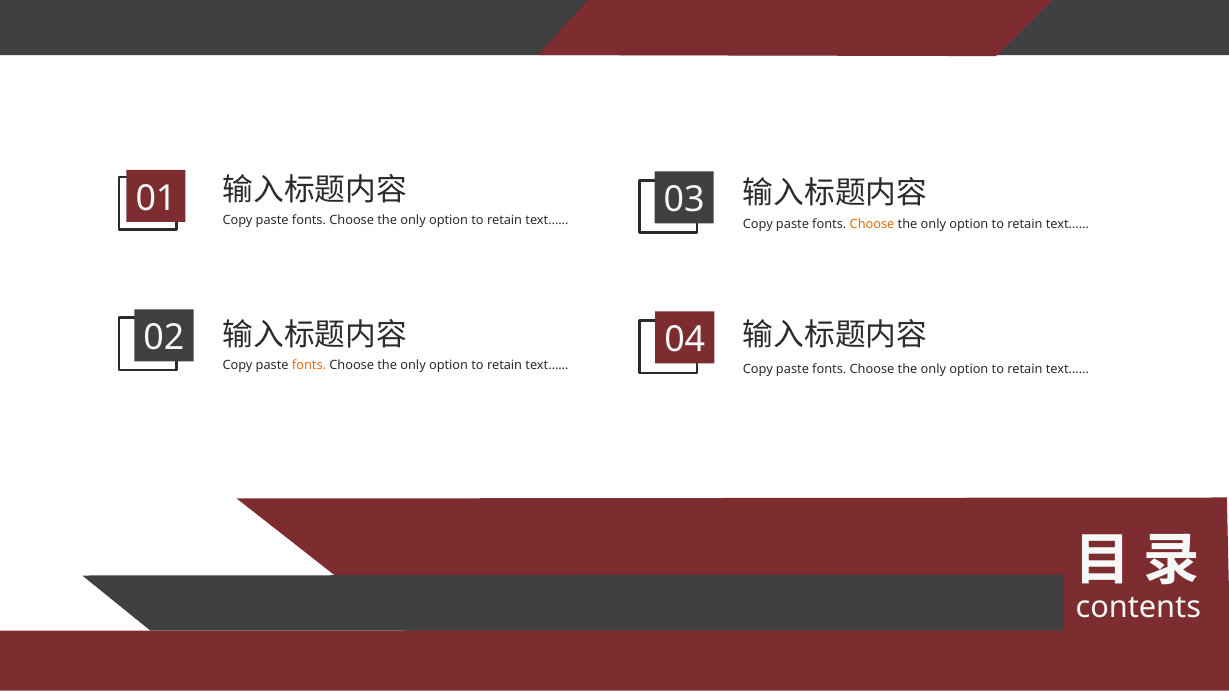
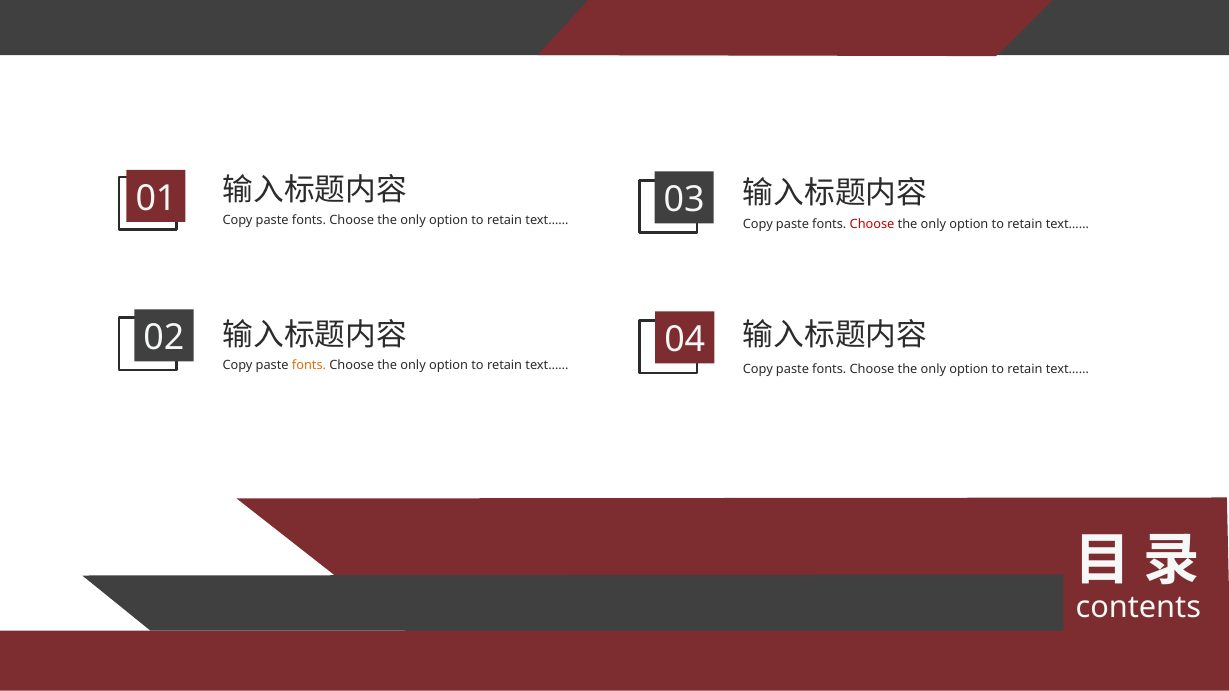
Choose colour: orange -> red (872, 224)
